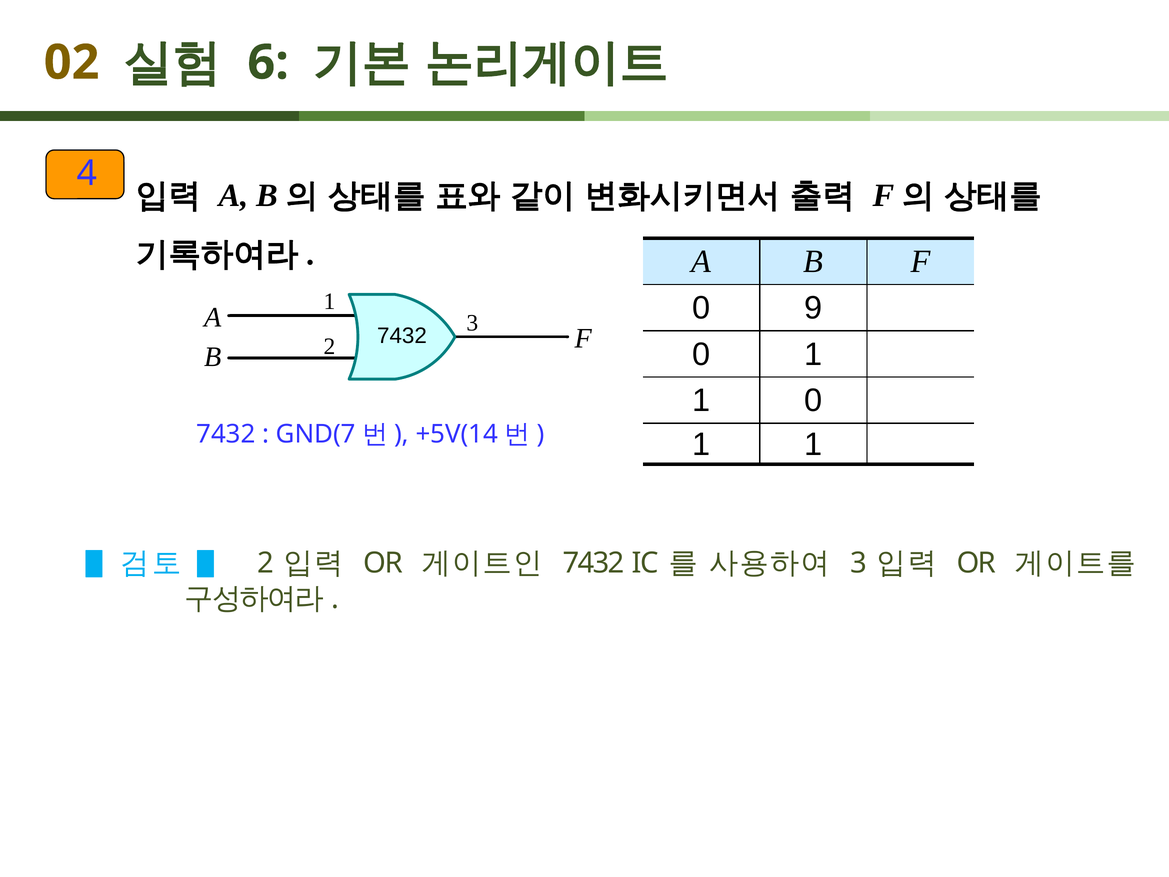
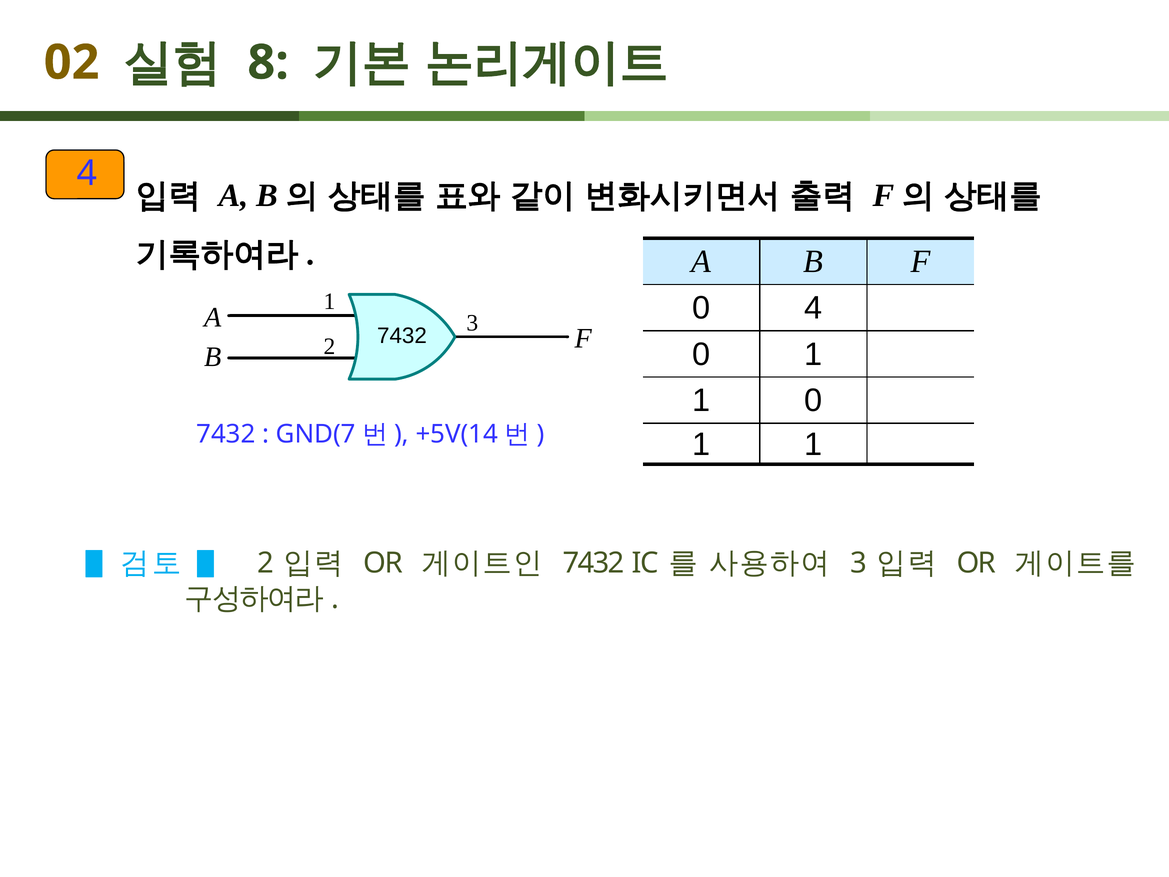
6: 6 -> 8 (268, 63)
0 9: 9 -> 4 (814, 308)
